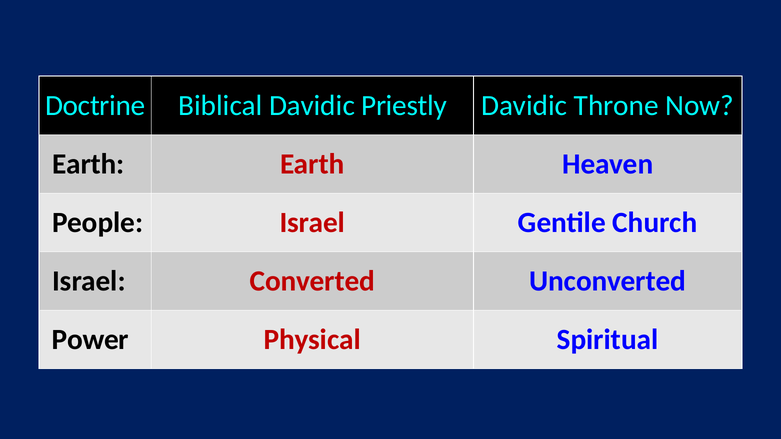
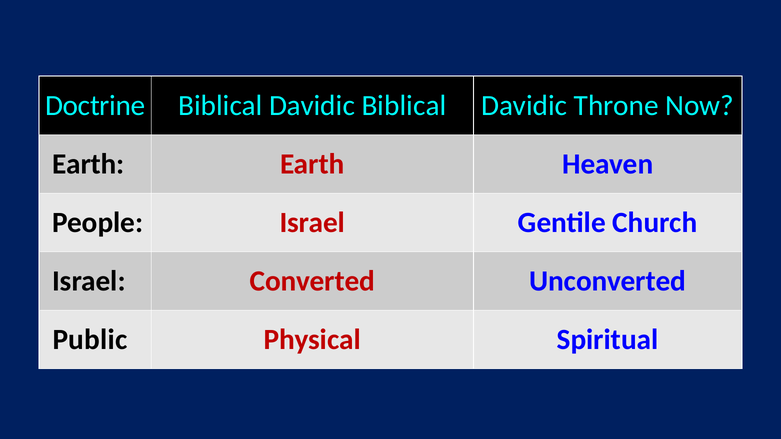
Davidic Priestly: Priestly -> Biblical (404, 106)
Power: Power -> Public (90, 340)
